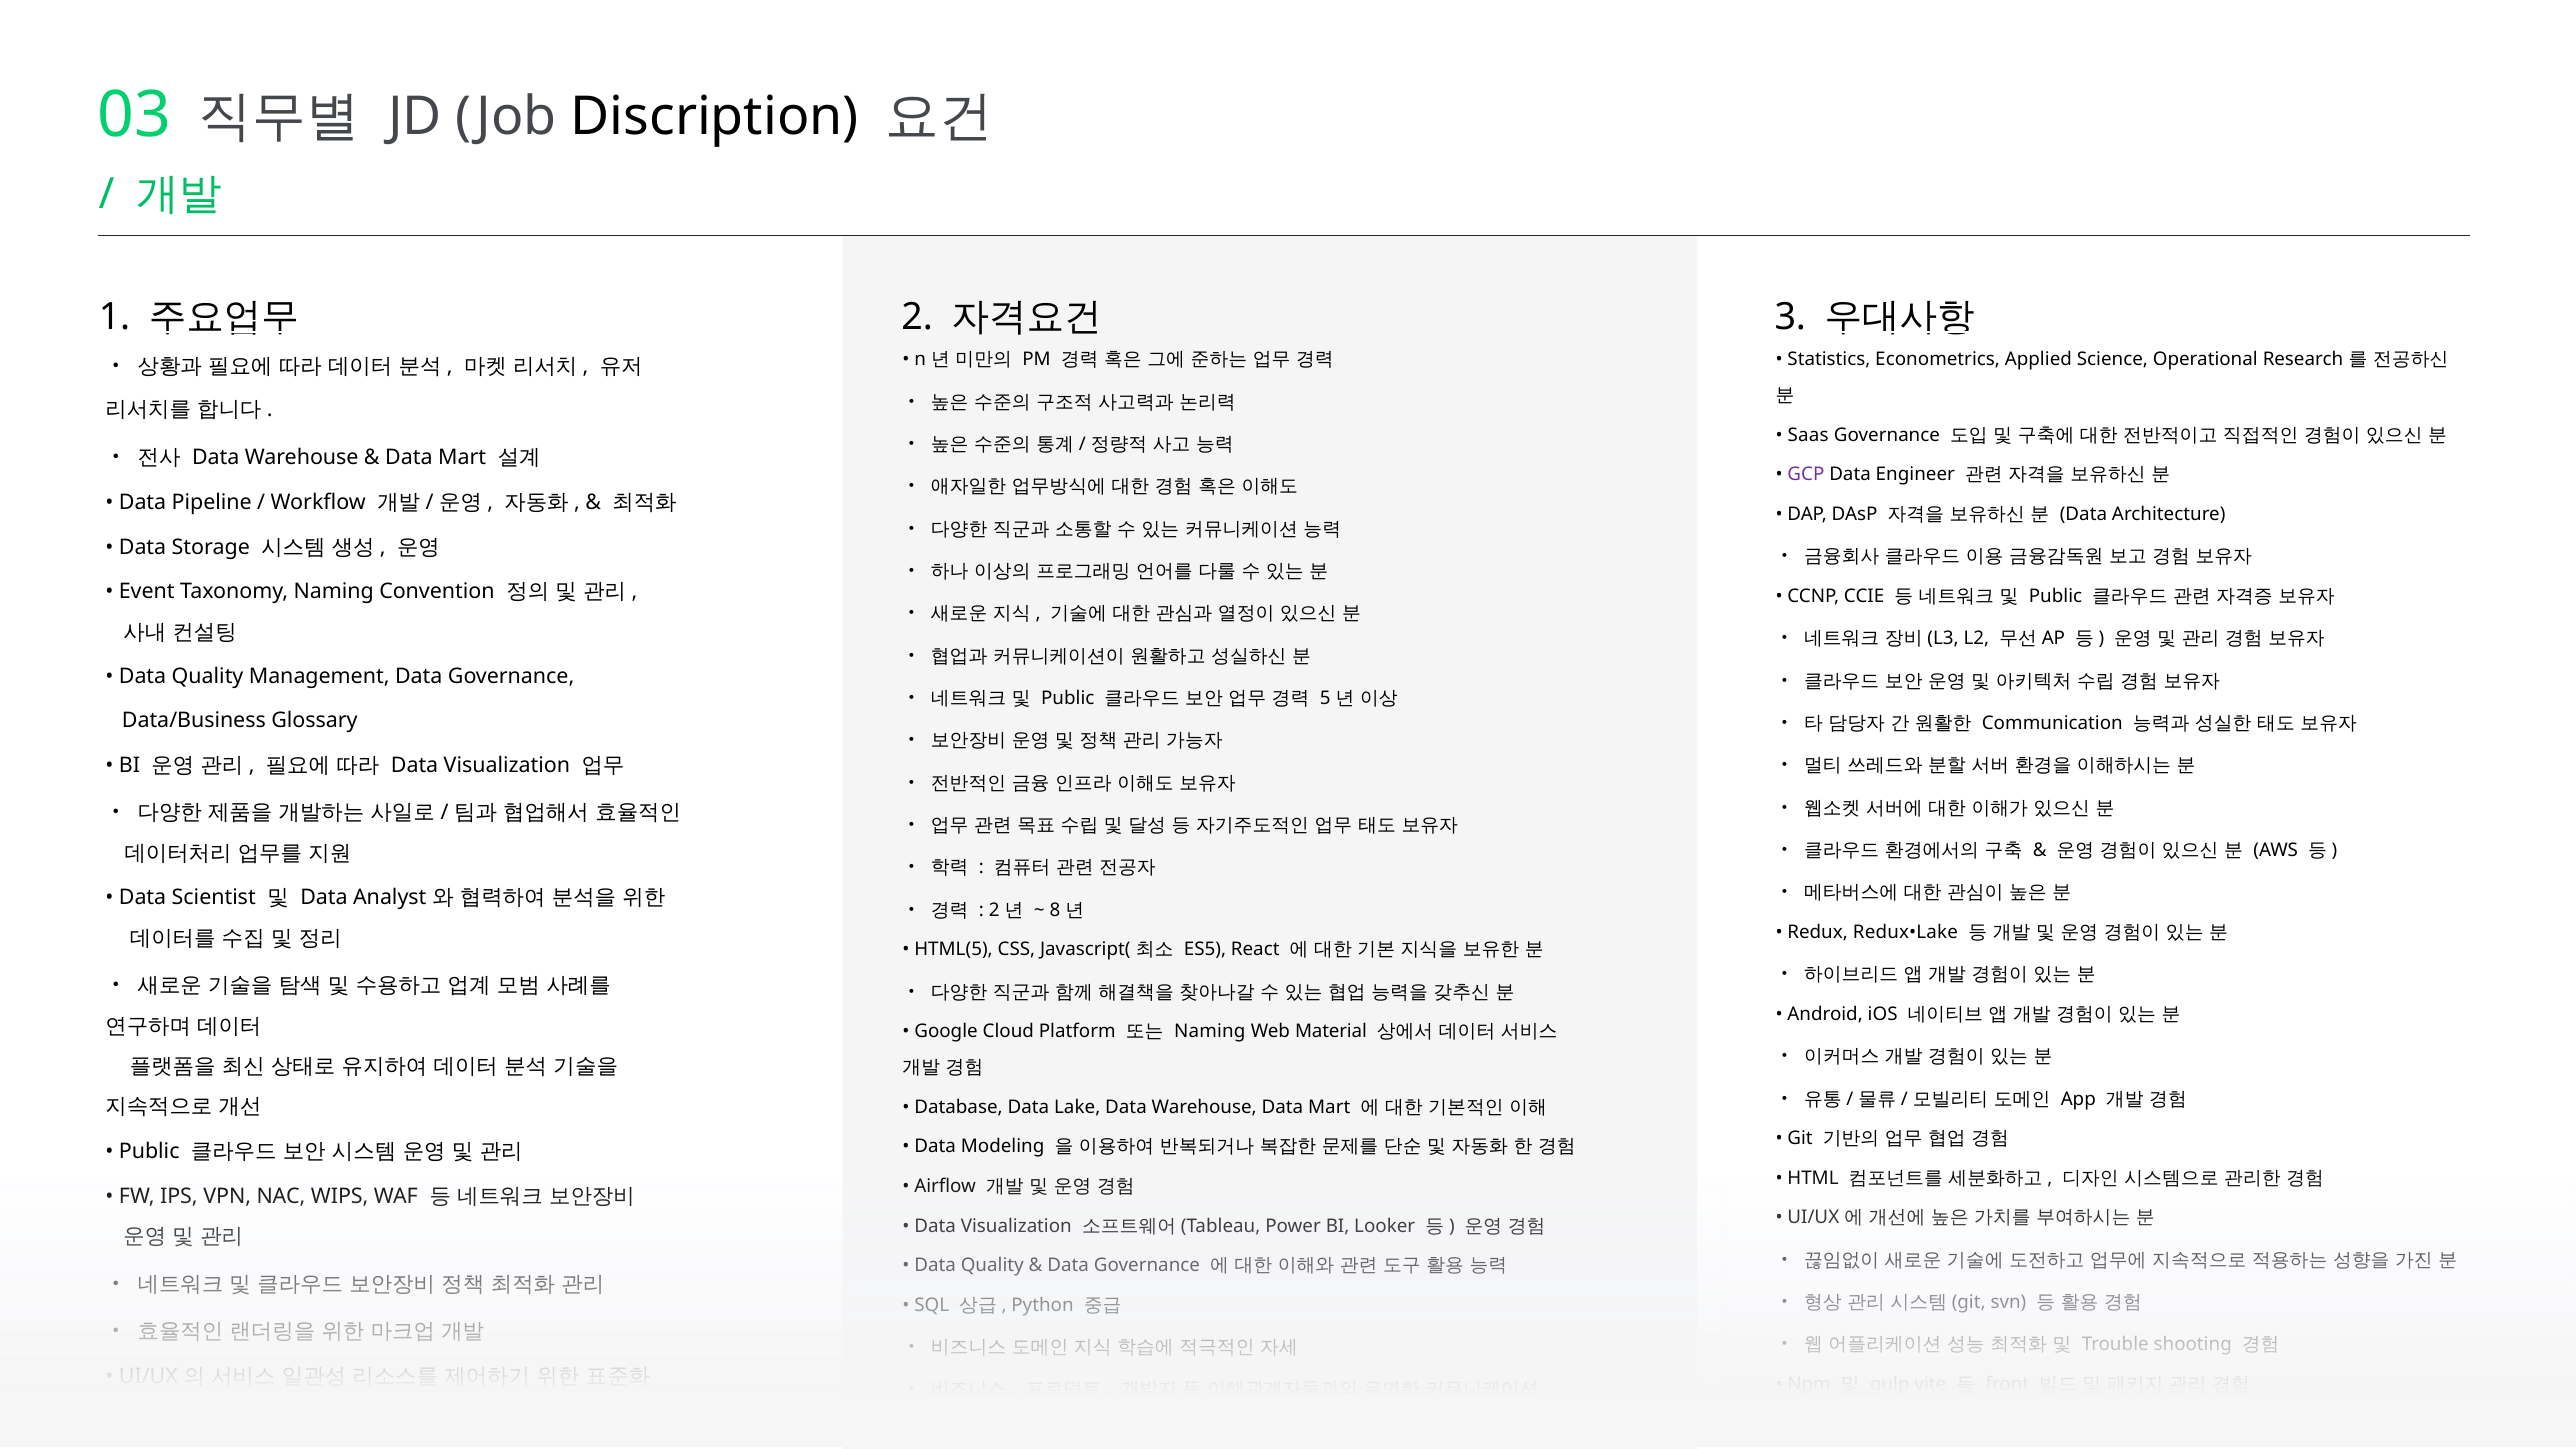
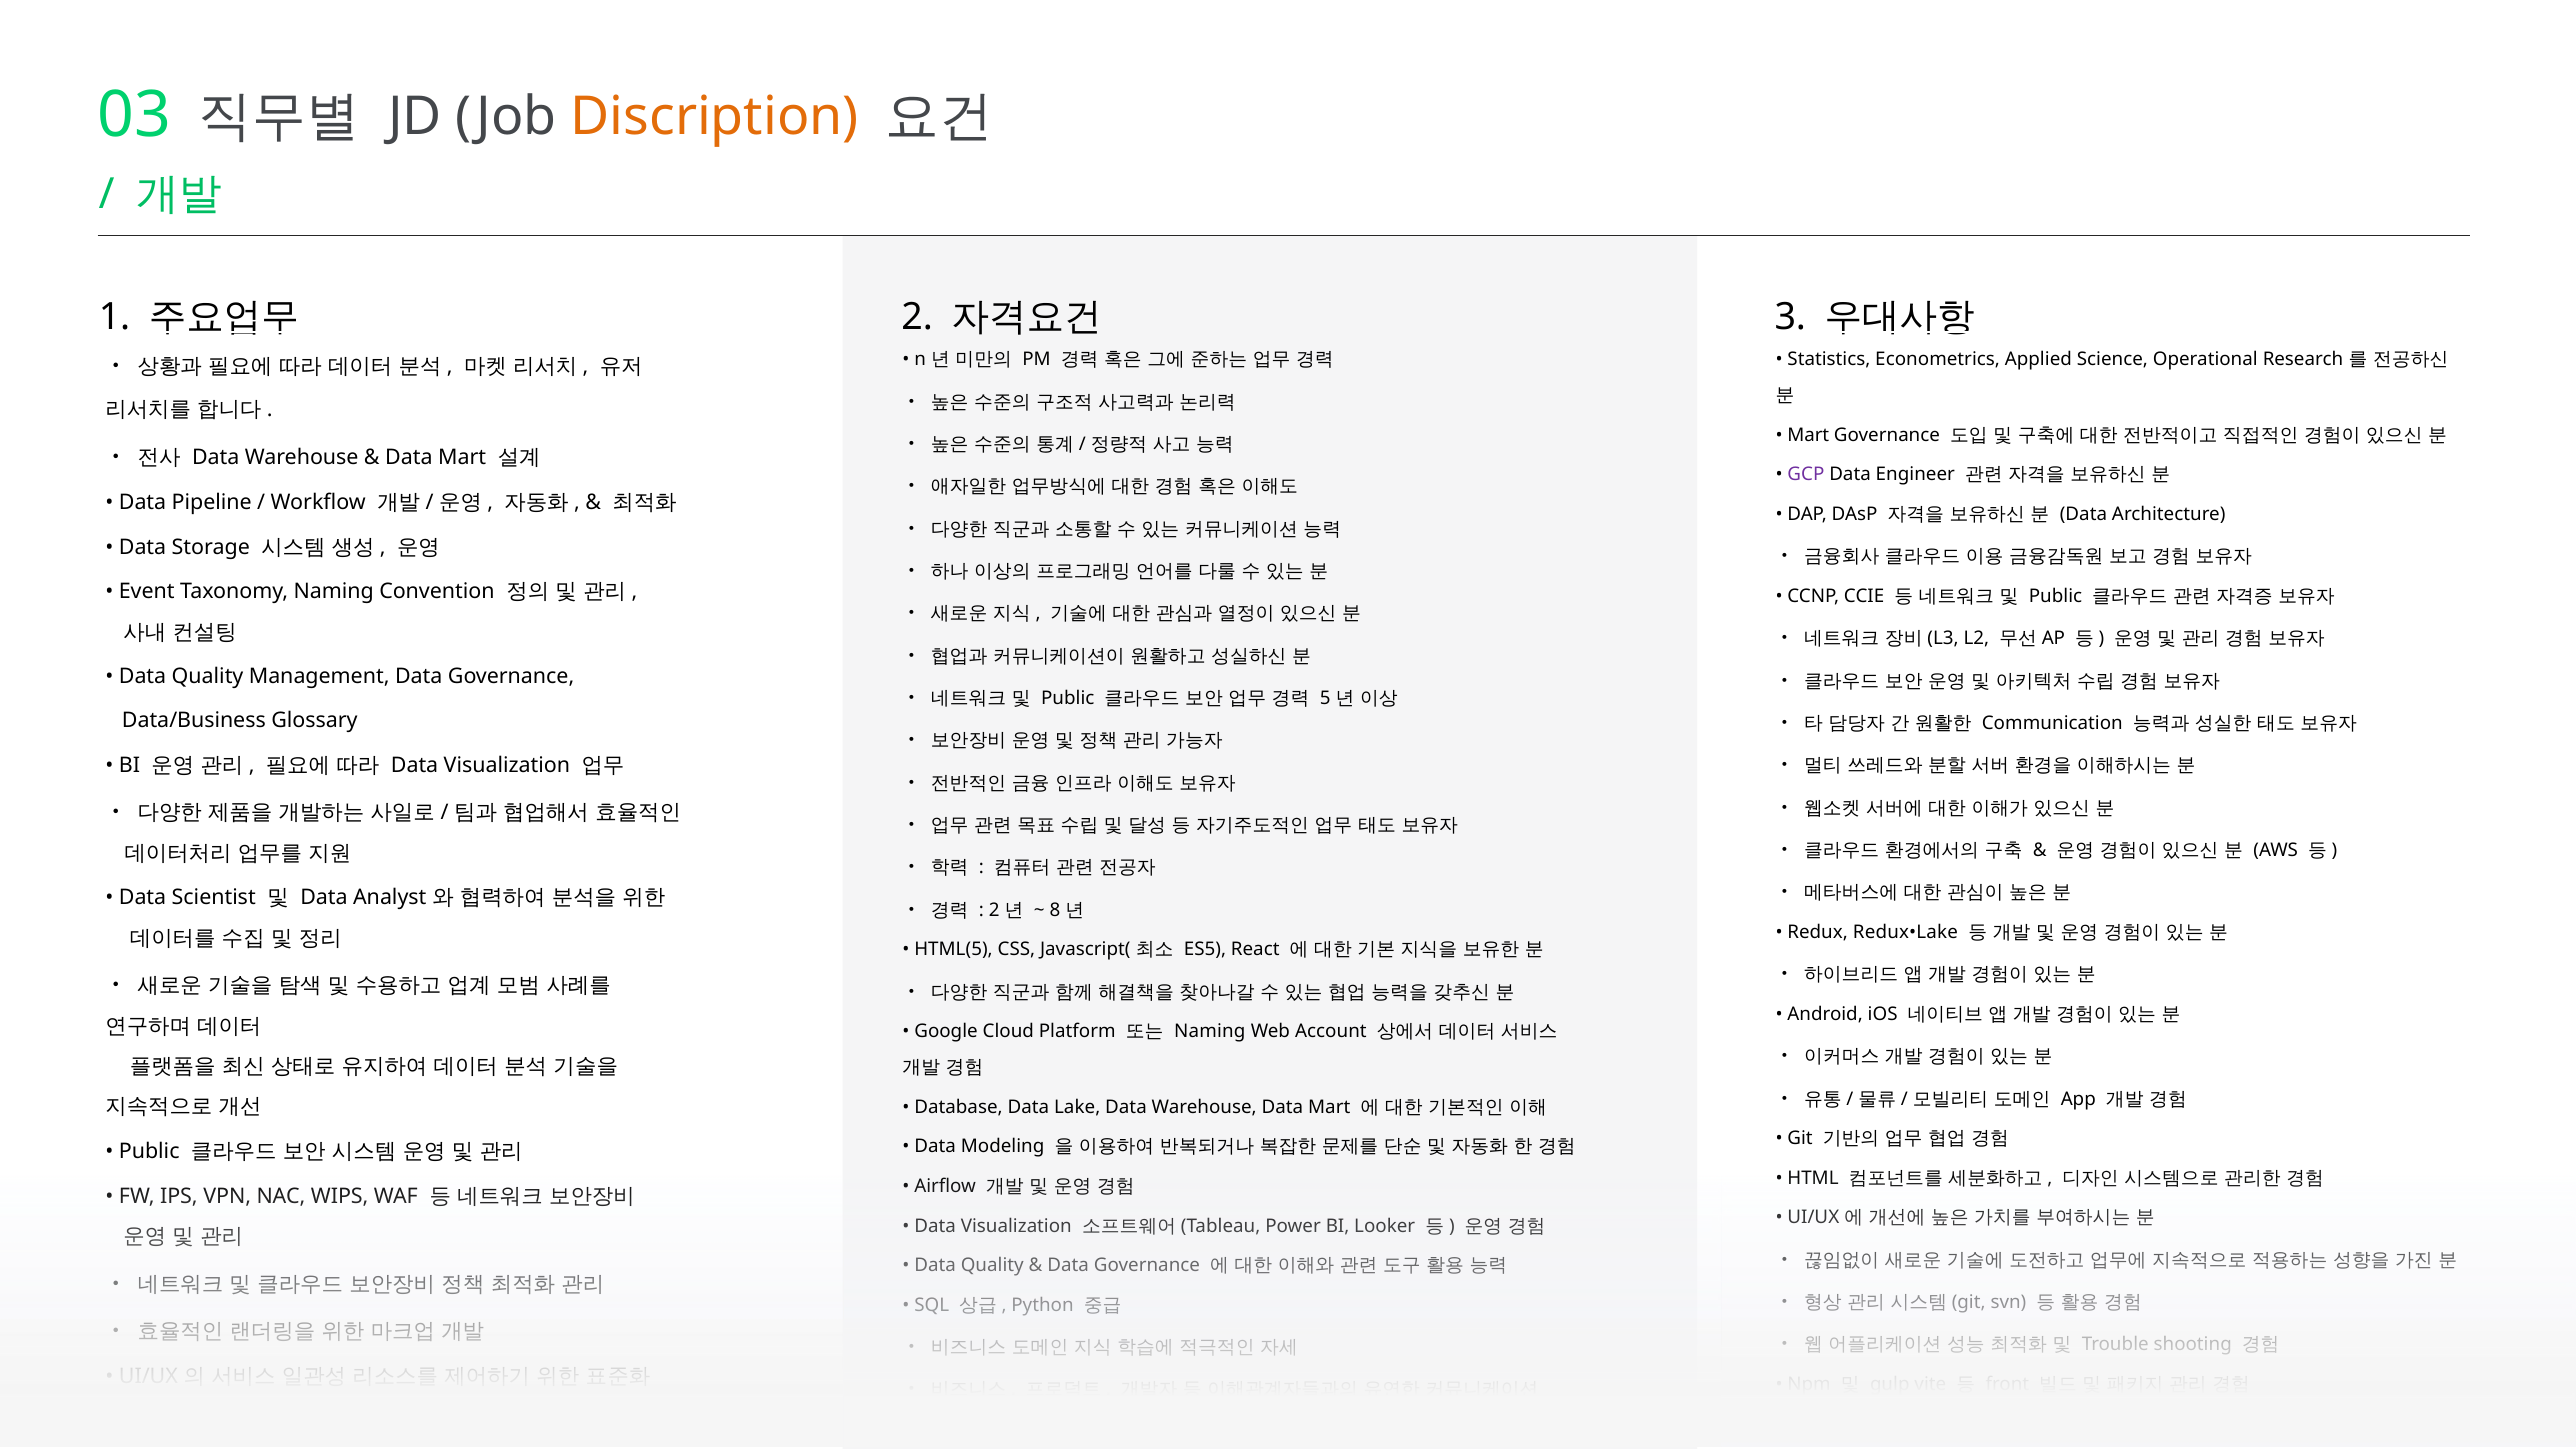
Discription colour: black -> orange (715, 117)
Saas: Saas -> Mart (1808, 435)
Web Material: Material -> Account (1331, 1031)
